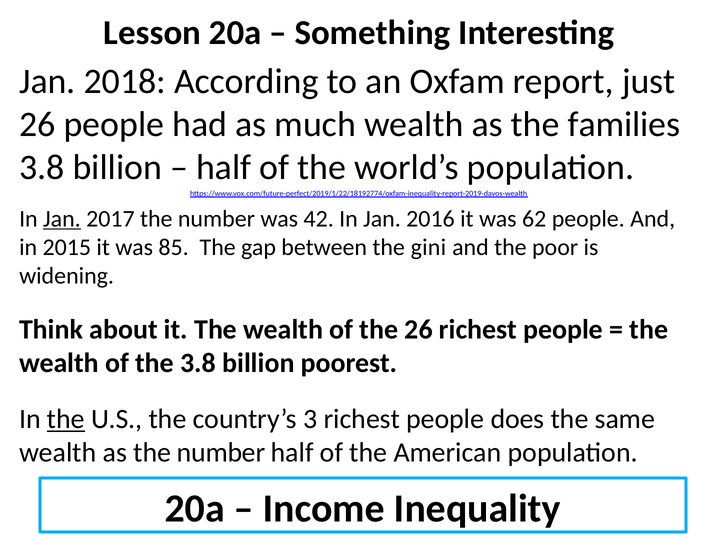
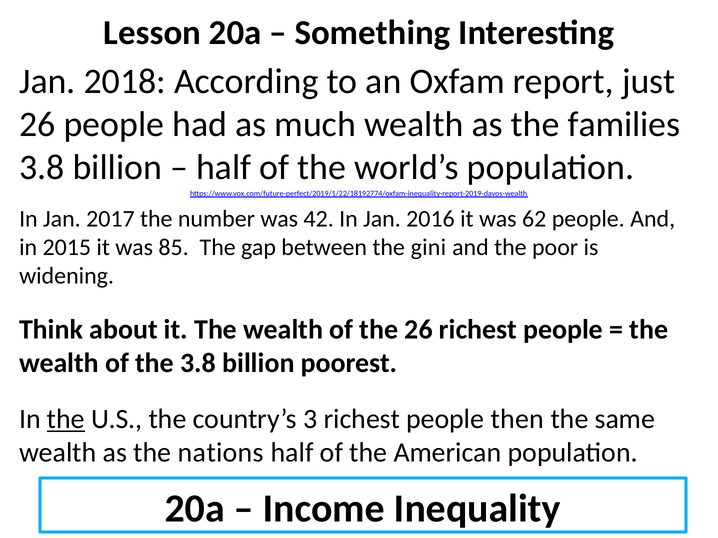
Jan underline: present -> none (62, 219)
does: does -> then (517, 419)
as the number: number -> nations (221, 453)
